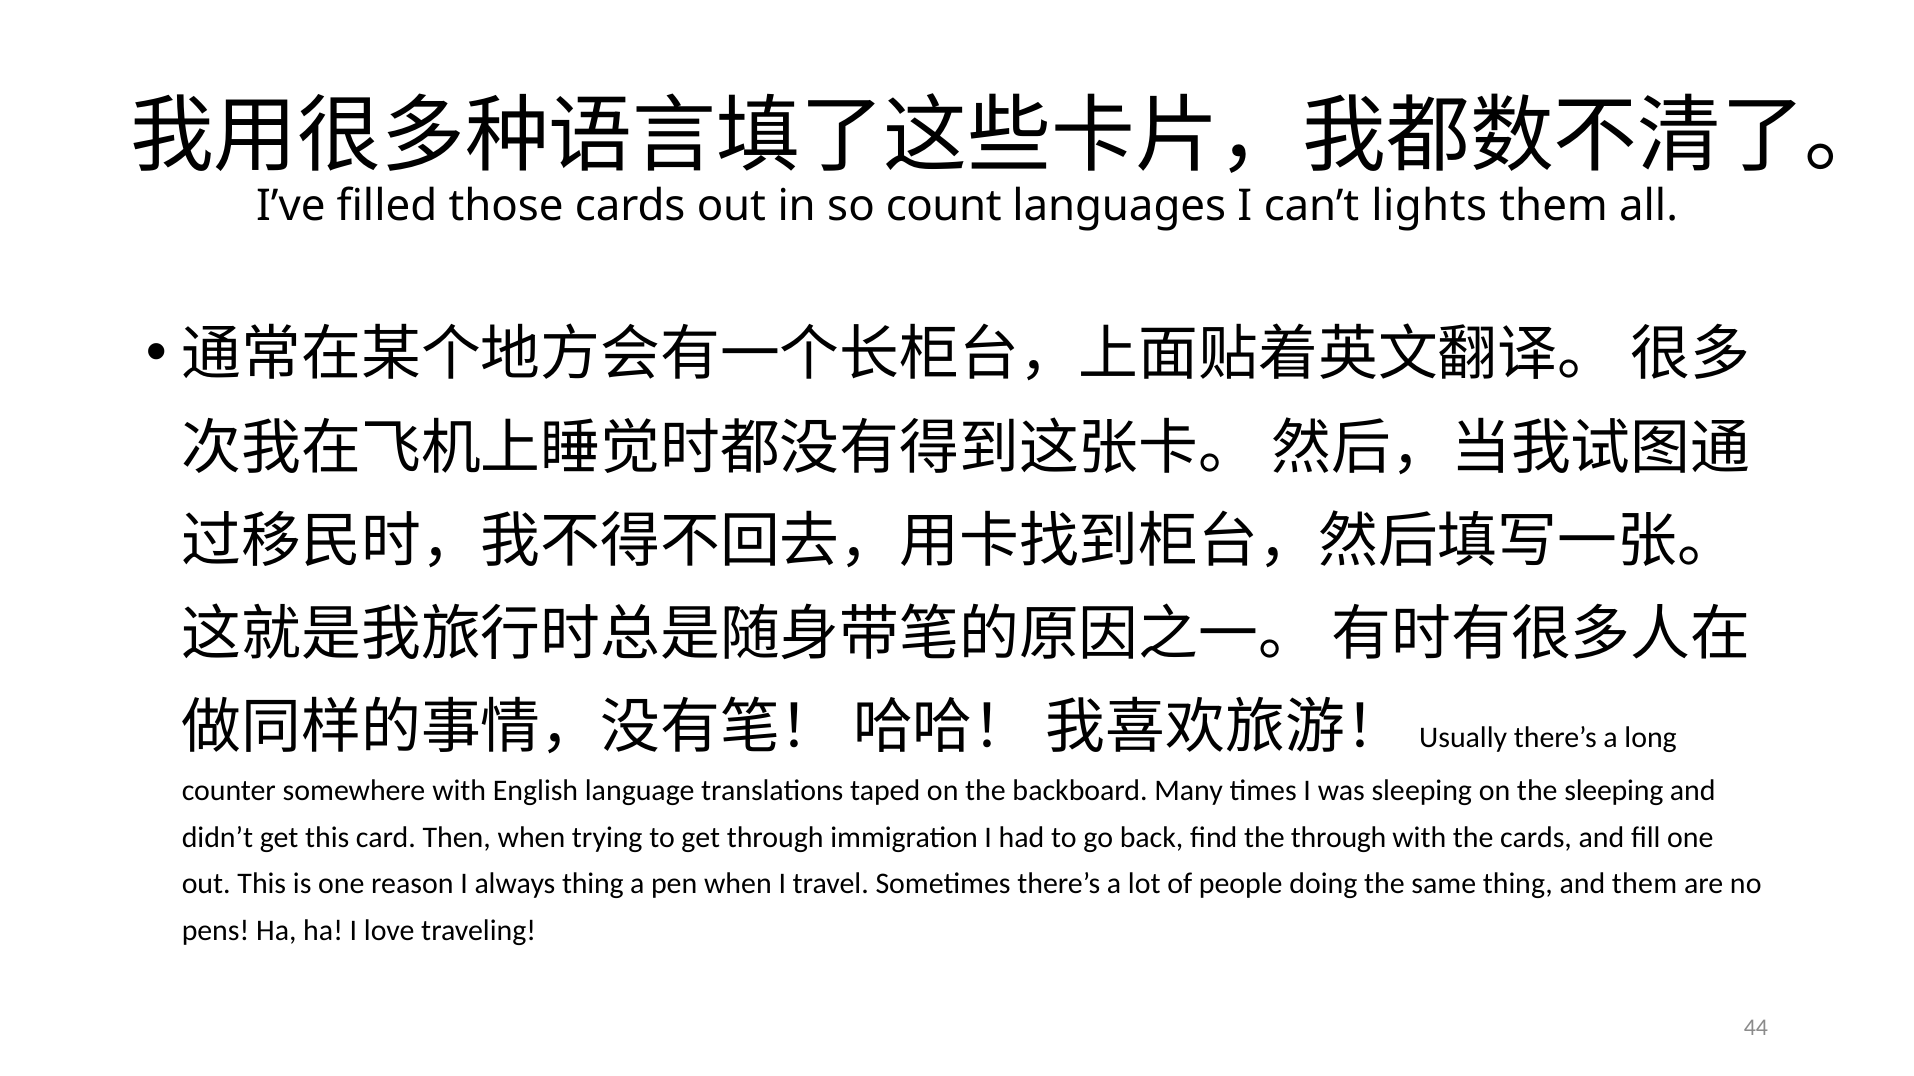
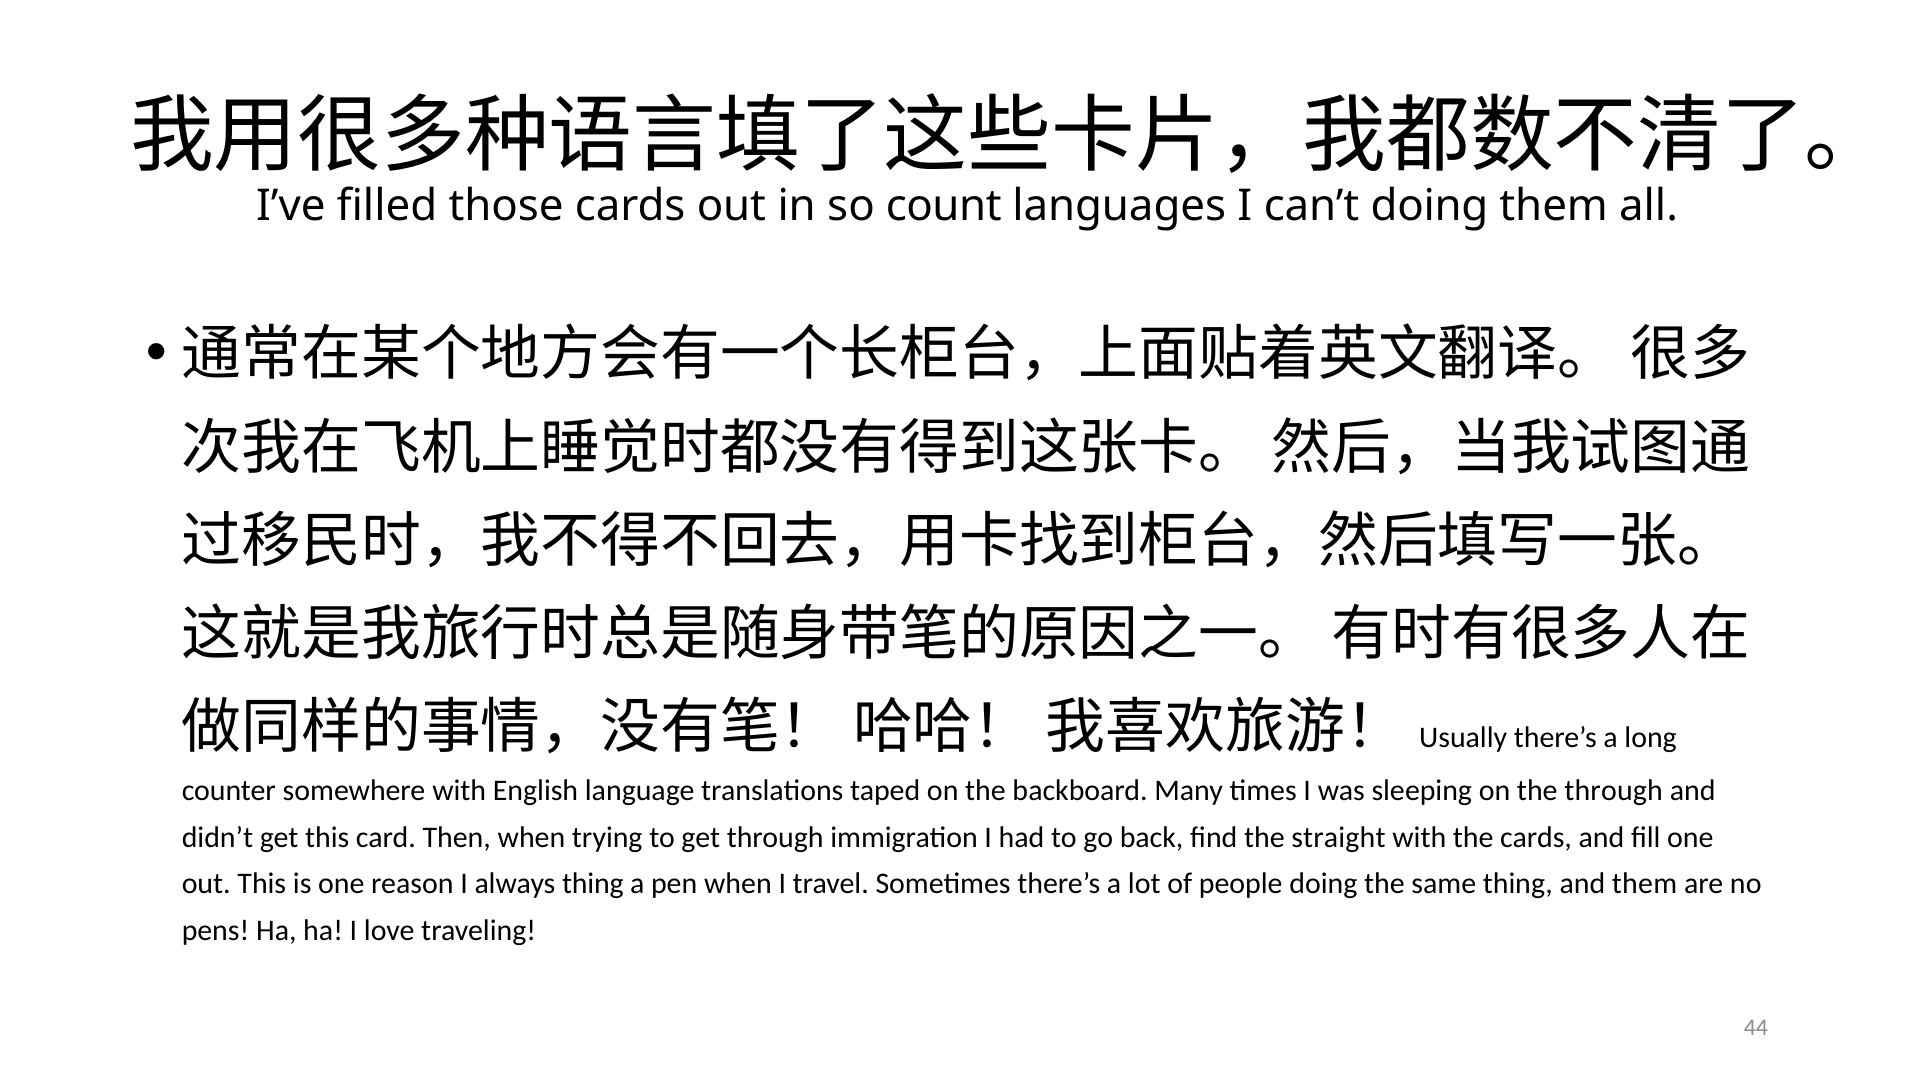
can’t lights: lights -> doing (1430, 206)
the sleeping: sleeping -> through (1614, 791)
the through: through -> straight (1338, 838)
